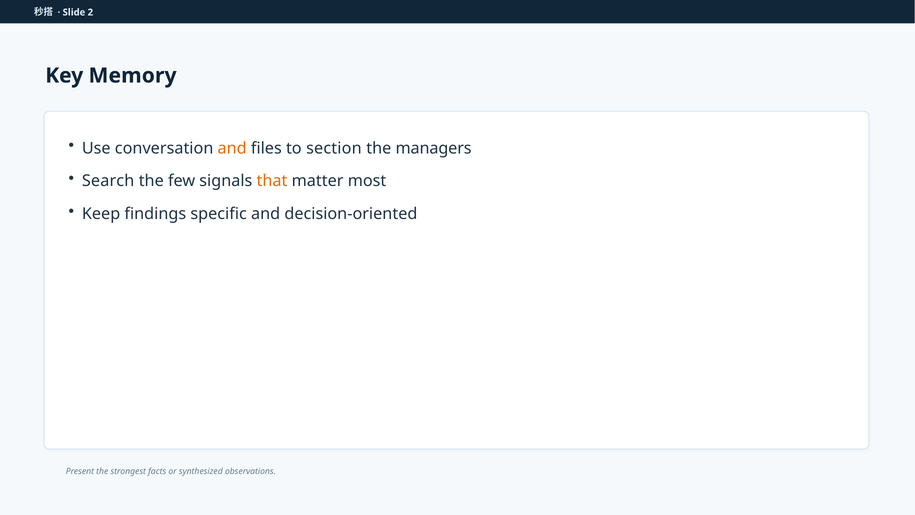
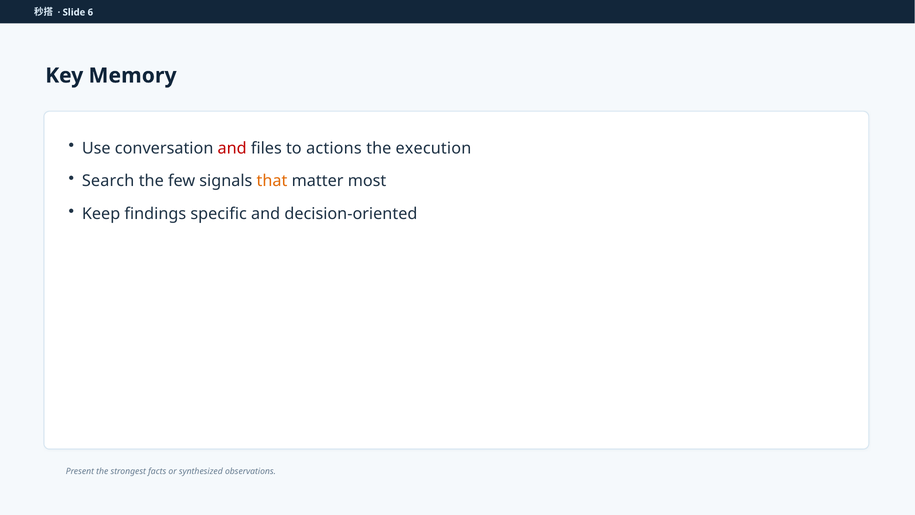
2: 2 -> 6 (90, 12)
and colour: orange -> red (232, 148)
section: section -> actions (334, 148)
managers: managers -> execution (433, 148)
